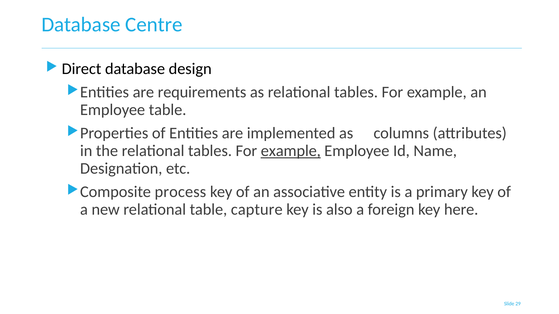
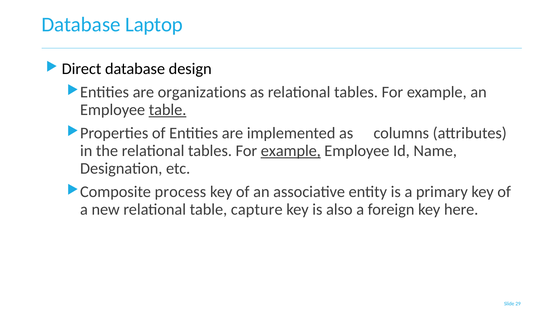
Centre: Centre -> Laptop (154, 25)
requirements: requirements -> organizations (202, 92)
table underline: none -> present (168, 110)
